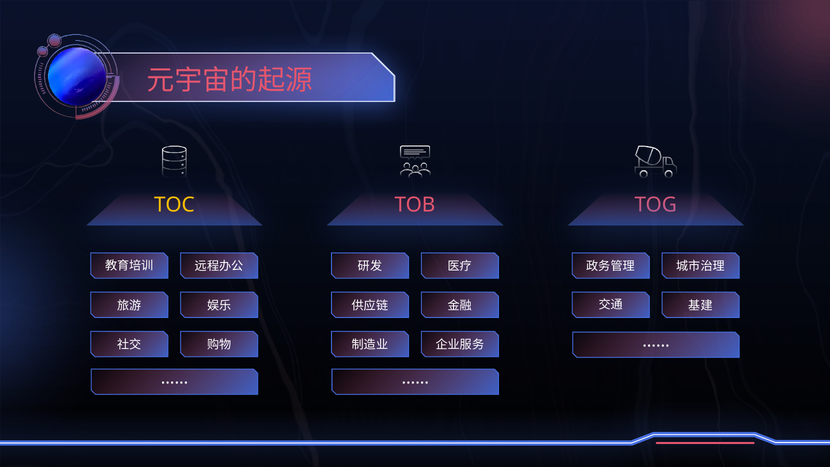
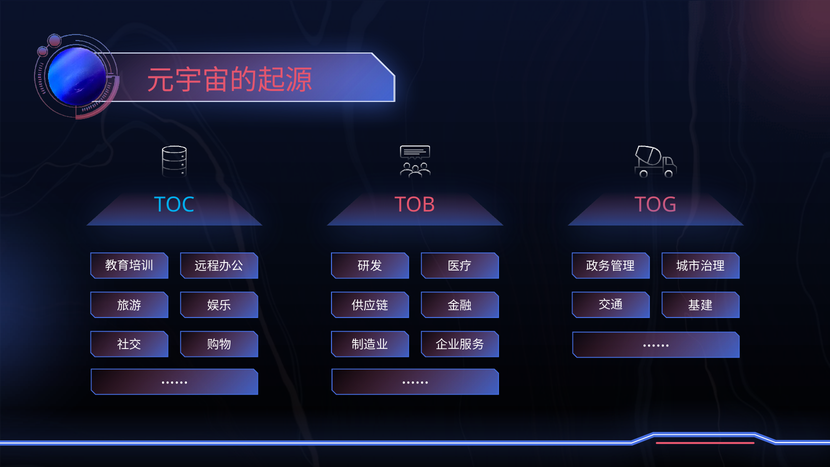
TOC colour: yellow -> light blue (174, 205)
